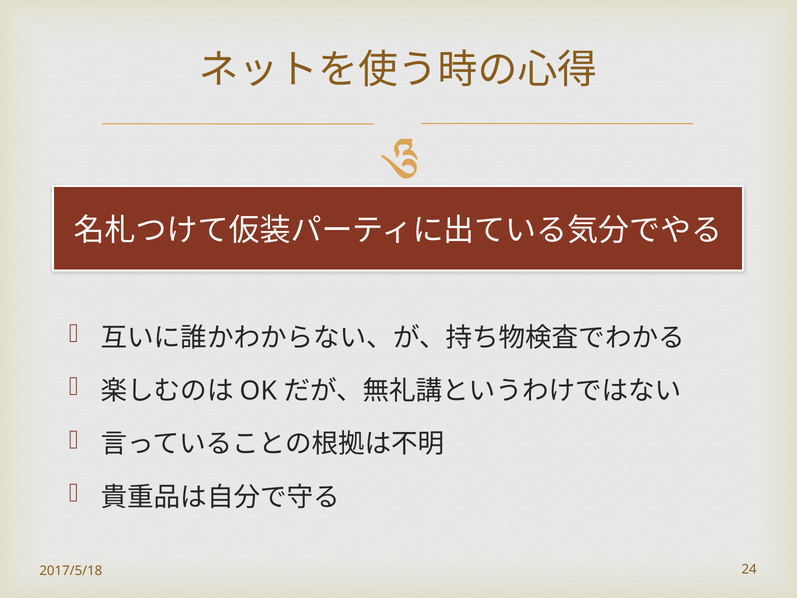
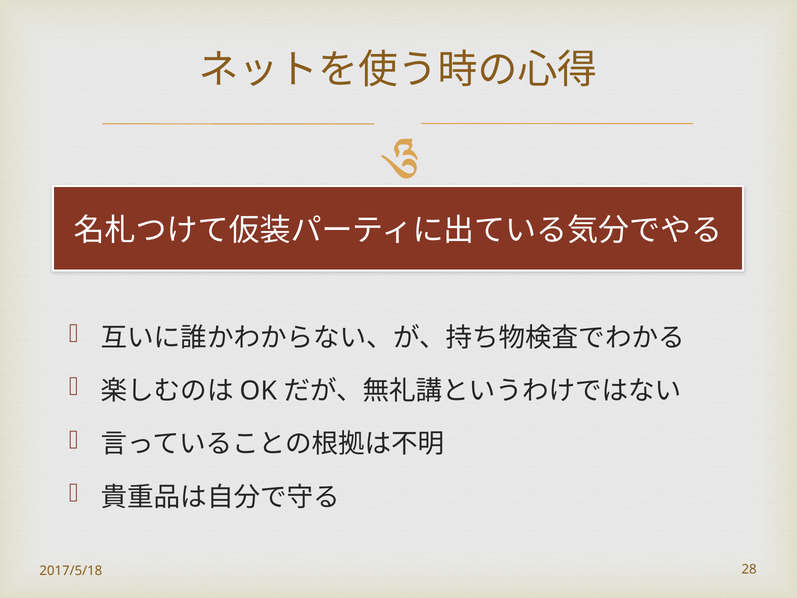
24: 24 -> 28 (749, 569)
